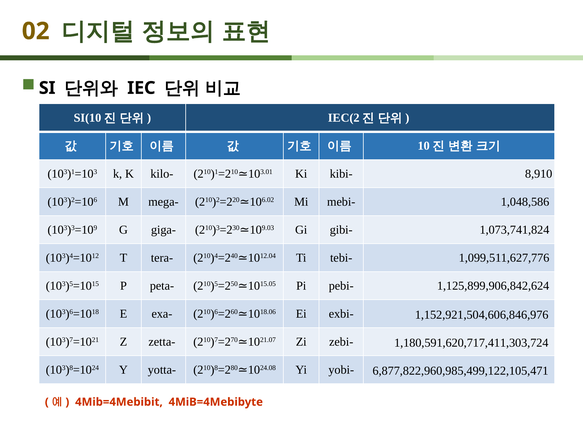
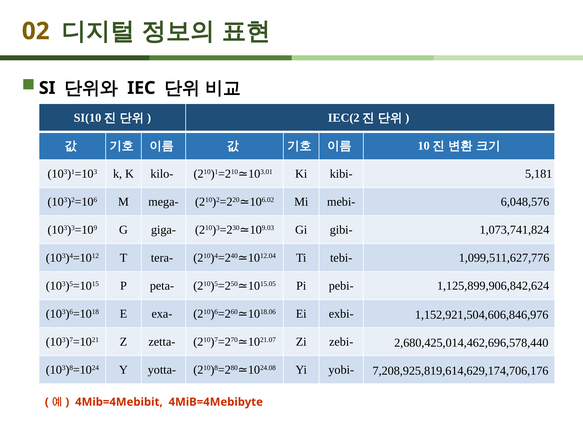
8,910: 8,910 -> 5,181 (539, 174)
1,048,586: 1,048,586 -> 6,048,576 (525, 202)
1,180,591,620,717,411,303,724: 1,180,591,620,717,411,303,724 -> 2,680,425,014,462,696,578,440 (471, 343)
6,877,822,960,985,499,122,105,471: 6,877,822,960,985,499,122,105,471 -> 7,208,925,819,614,629,174,706,176 (460, 371)
